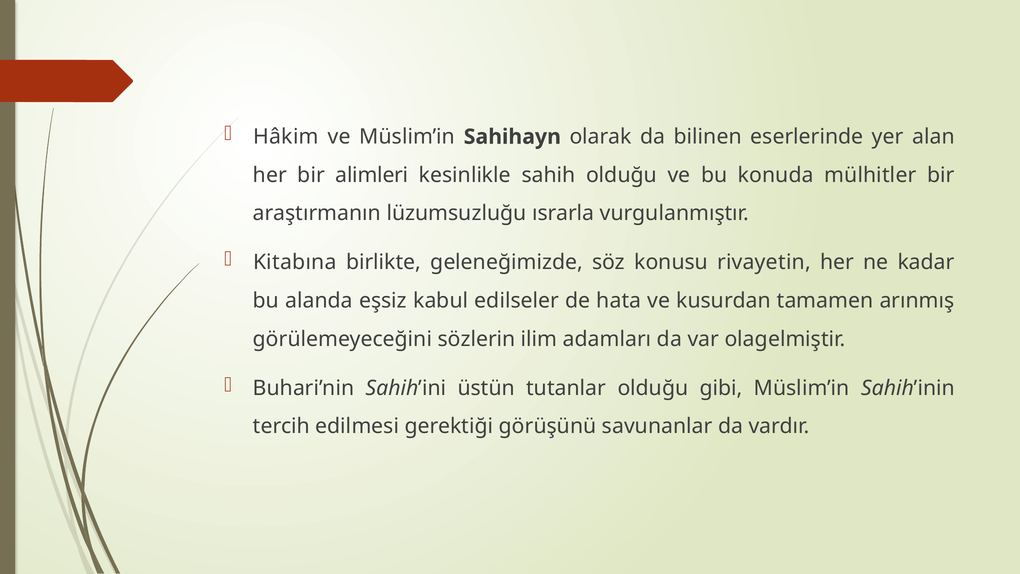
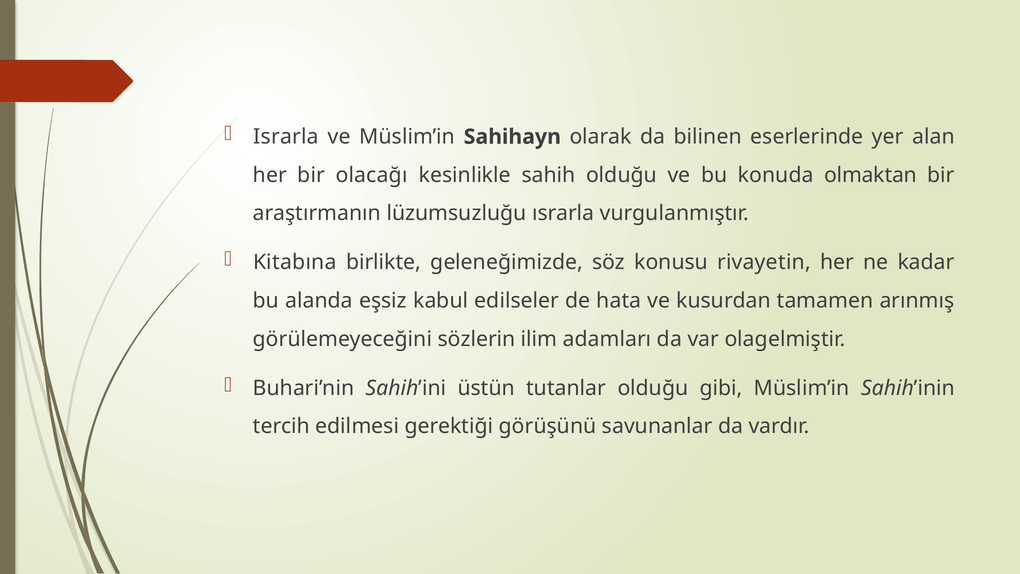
Hâkim: Hâkim -> Israrla (286, 137)
alimleri: alimleri -> olacağı (372, 175)
mülhitler: mülhitler -> olmaktan (871, 175)
